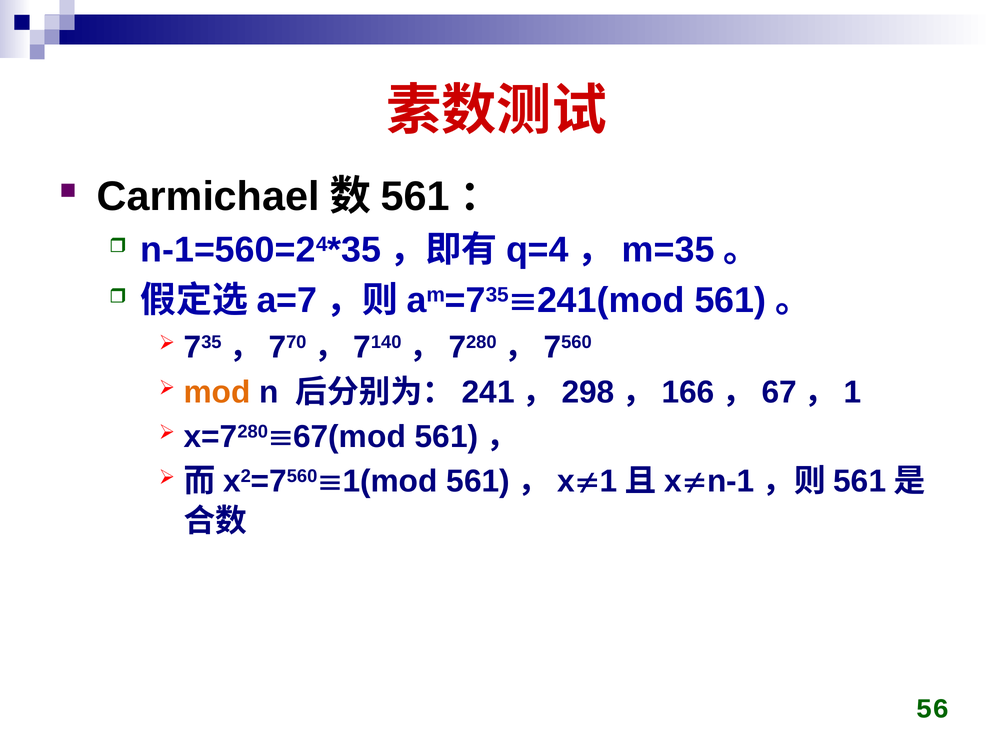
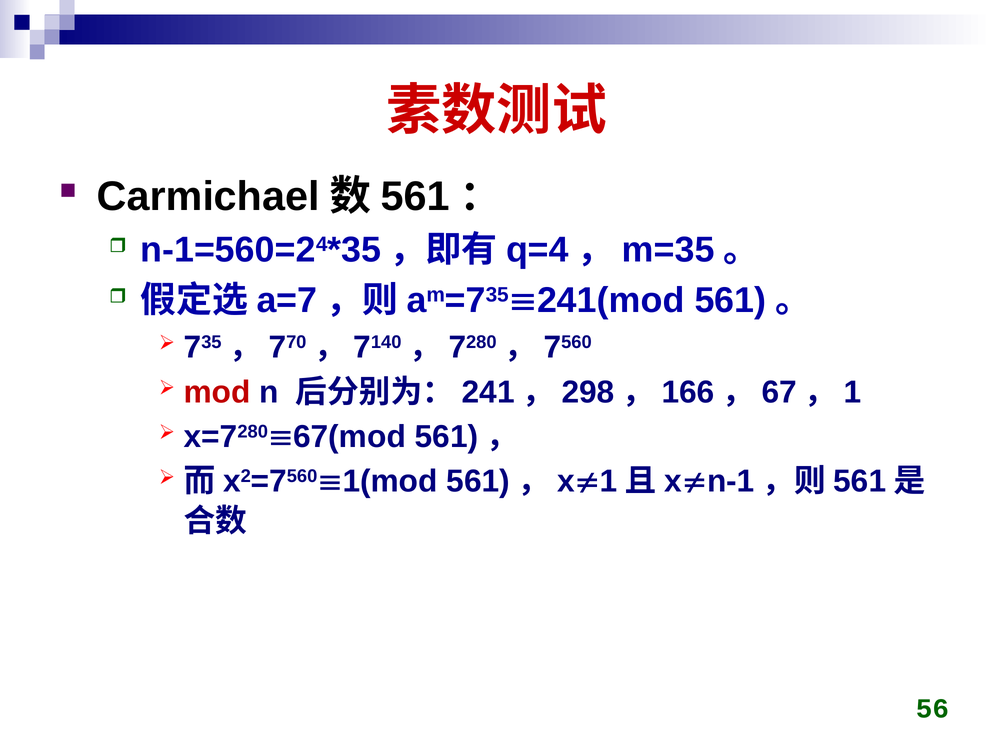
mod colour: orange -> red (217, 392)
